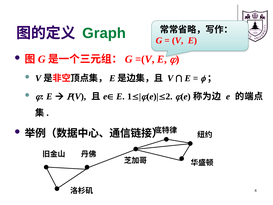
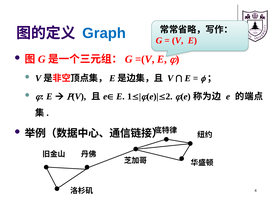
Graph colour: green -> blue (104, 33)
